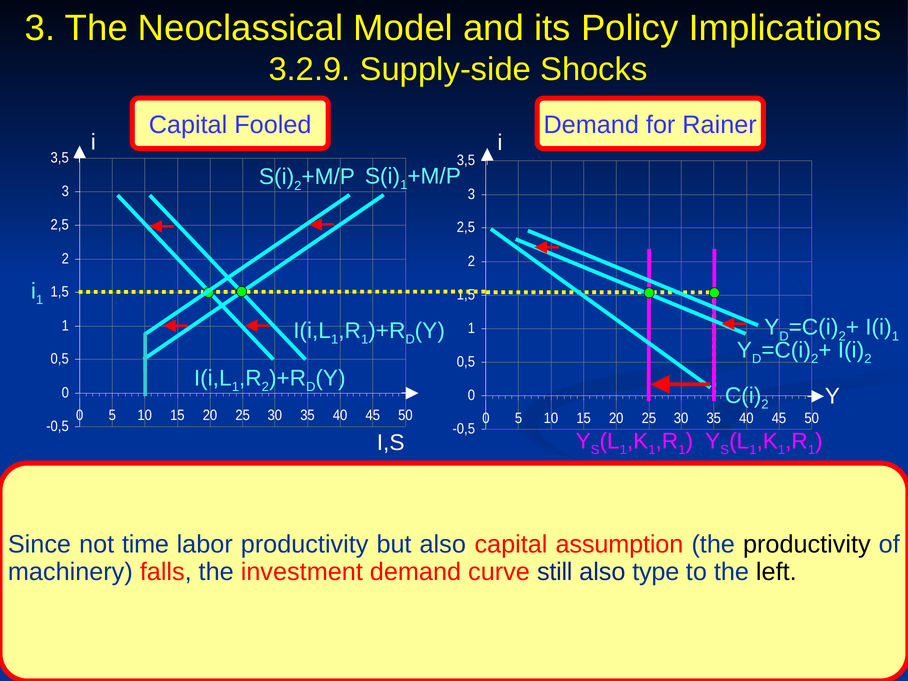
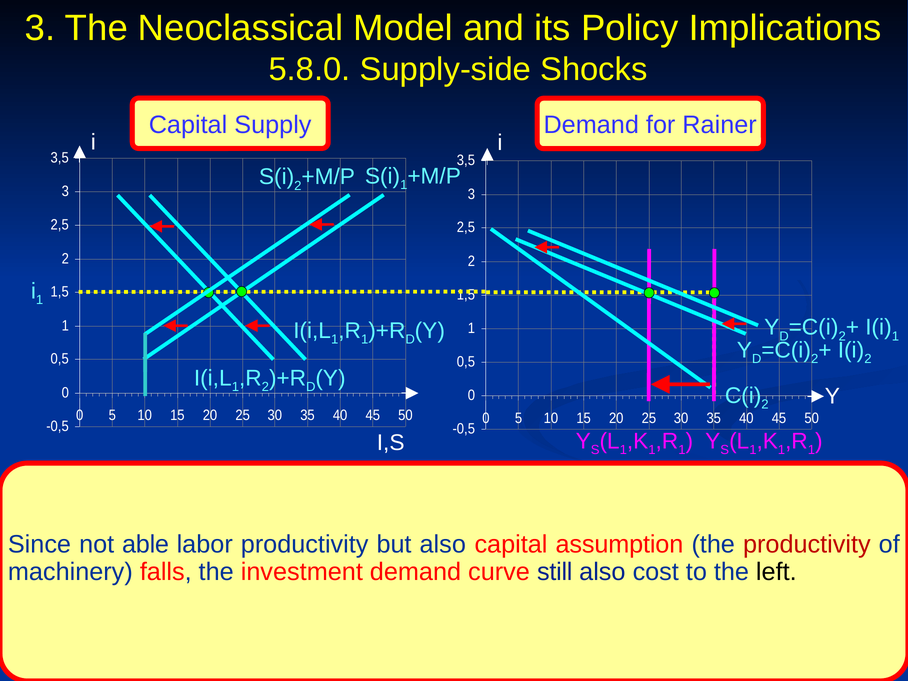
3.2.9: 3.2.9 -> 5.8.0 (310, 70)
Fooled: Fooled -> Supply (273, 125)
time: time -> able (146, 545)
productivity colour: black -> red (807, 545)
type: type -> cost (656, 572)
